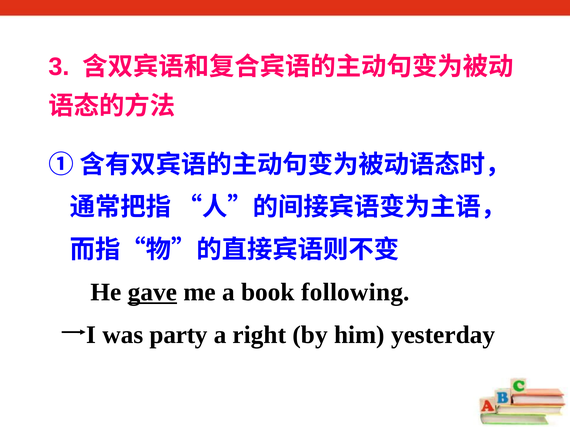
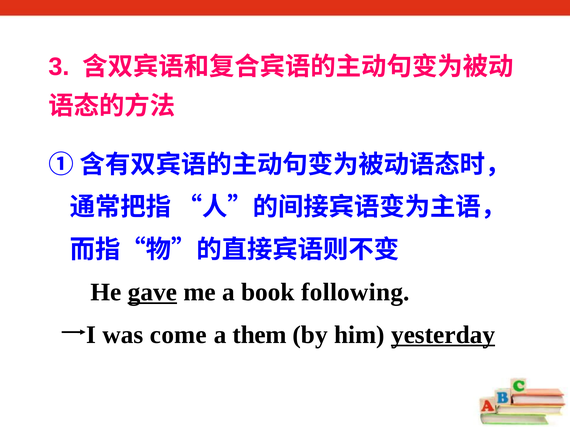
party: party -> come (178, 335)
right: right -> them (260, 335)
yesterday underline: none -> present (443, 335)
